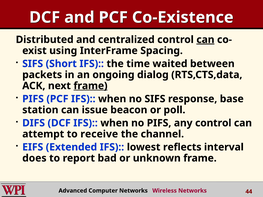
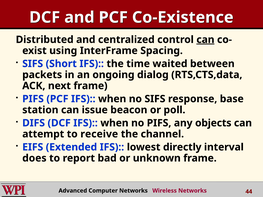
frame underline: present -> none (90, 86)
any control: control -> objects (213, 123)
reflects: reflects -> directly (182, 147)
